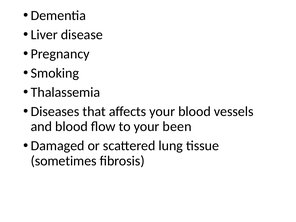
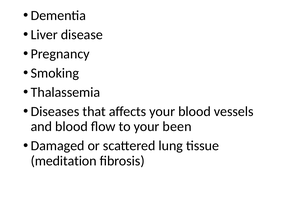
sometimes: sometimes -> meditation (64, 161)
